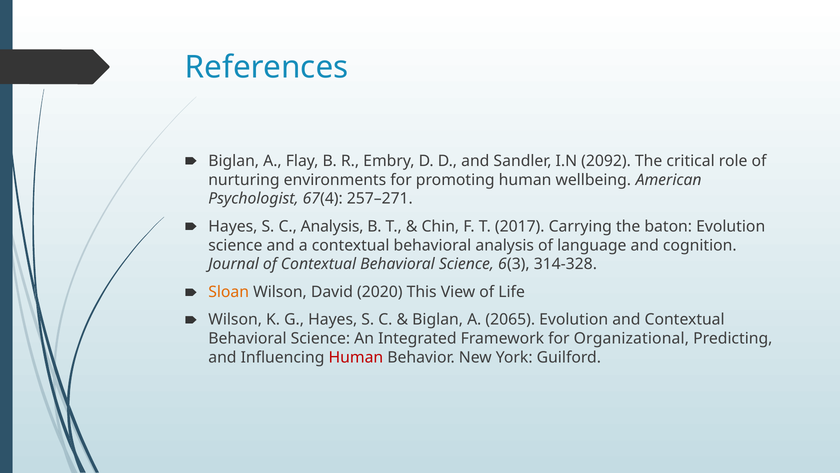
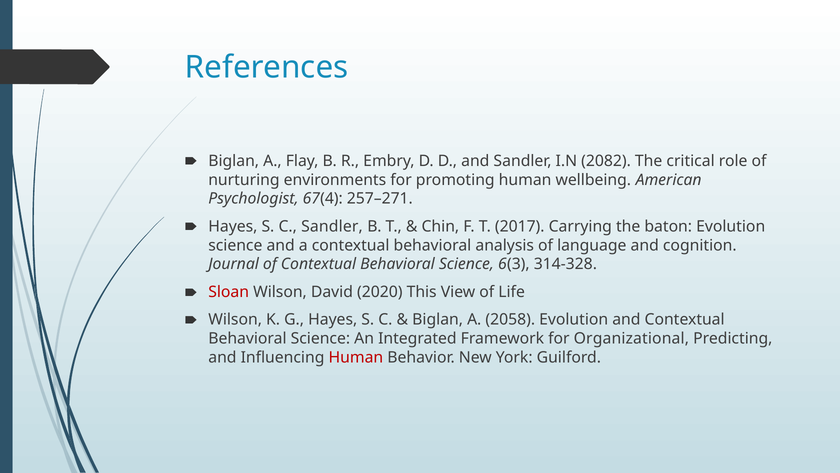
2092: 2092 -> 2082 (606, 161)
C Analysis: Analysis -> Sandler (332, 226)
Sloan colour: orange -> red (229, 292)
2065: 2065 -> 2058 (510, 319)
